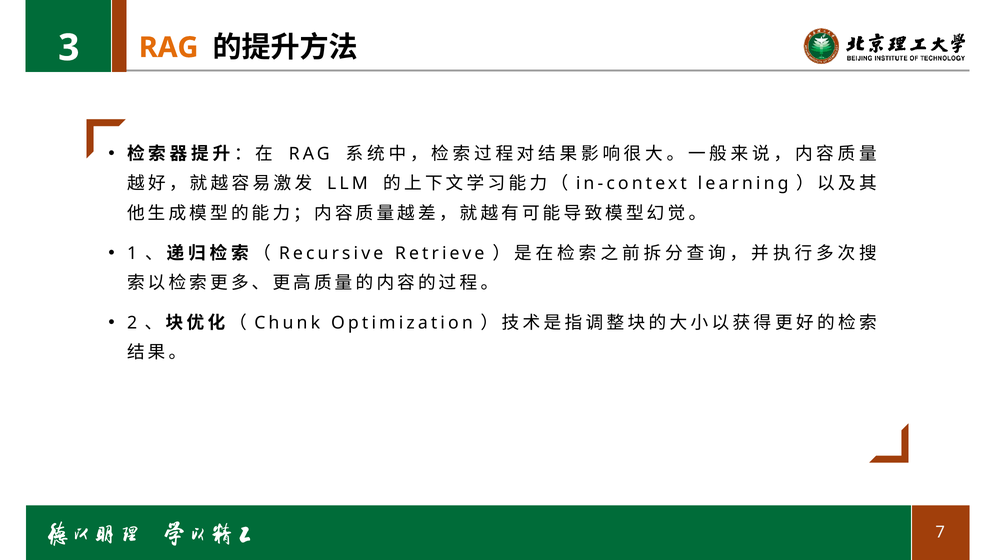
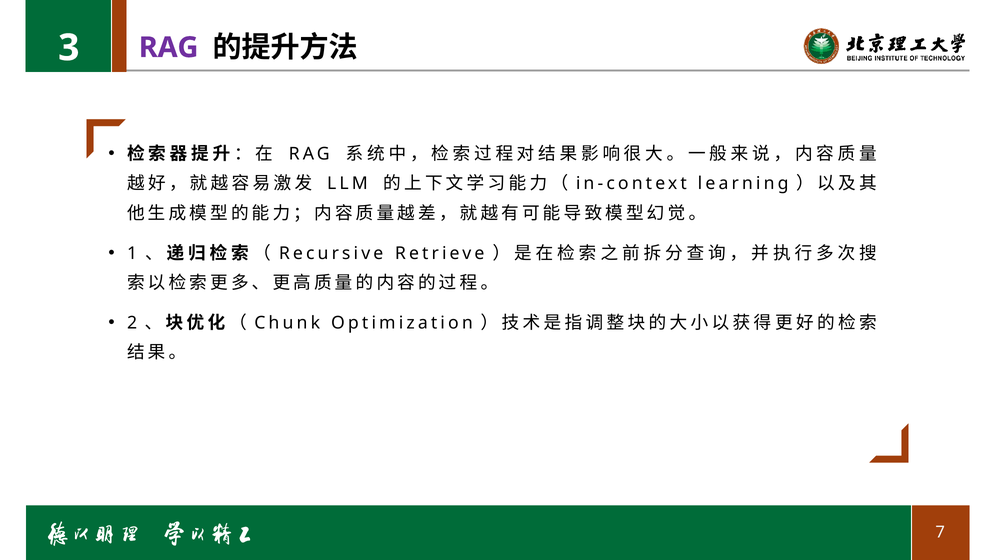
RAG colour: orange -> purple (169, 48)
